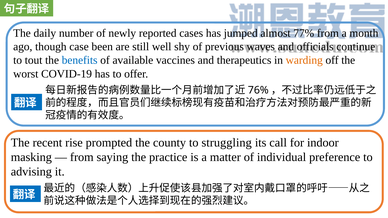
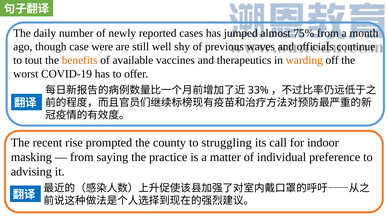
77%: 77% -> 75% (304, 33)
been: been -> were (102, 47)
benefits colour: blue -> orange (80, 60)
76%: 76% -> 33% (258, 90)
